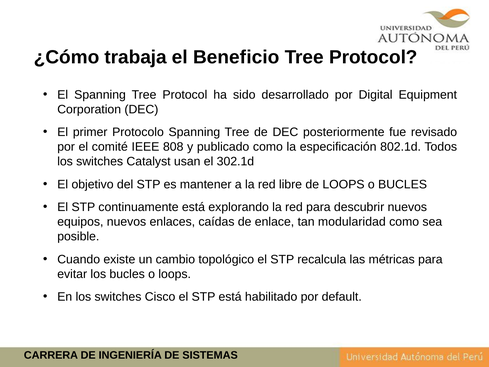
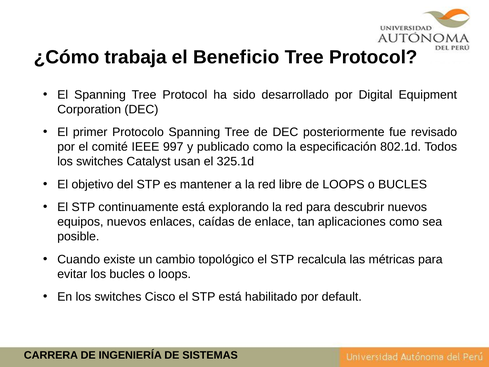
808: 808 -> 997 (173, 147)
302.1d: 302.1d -> 325.1d (235, 161)
modularidad: modularidad -> aplicaciones (352, 222)
